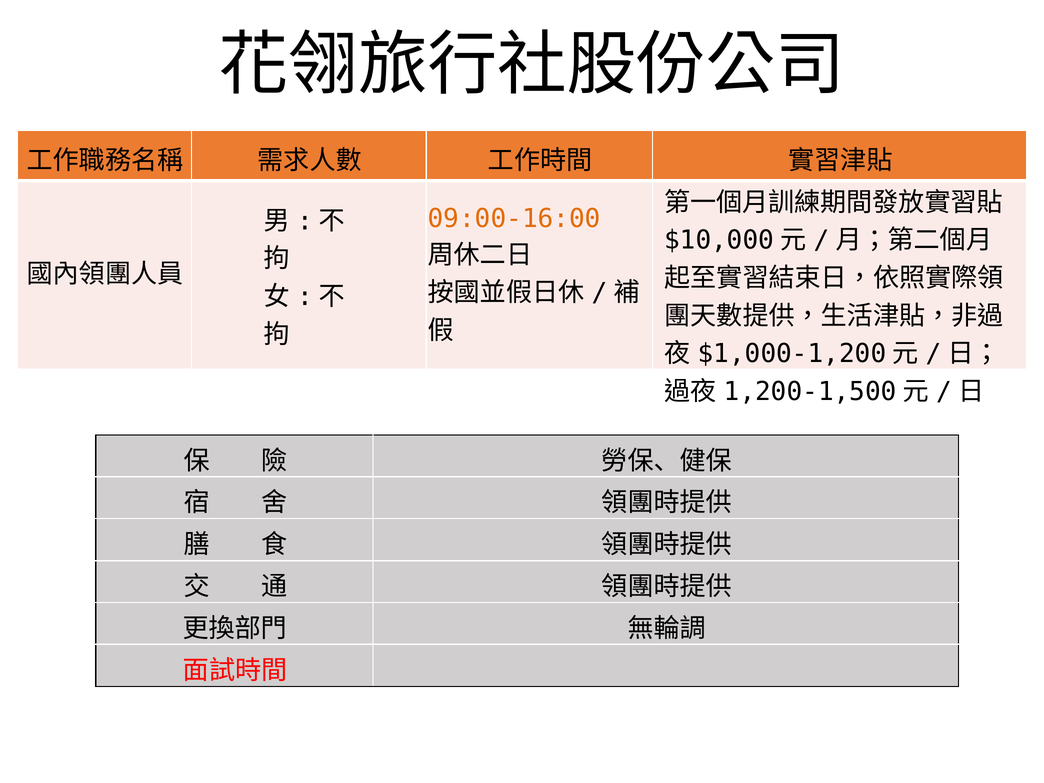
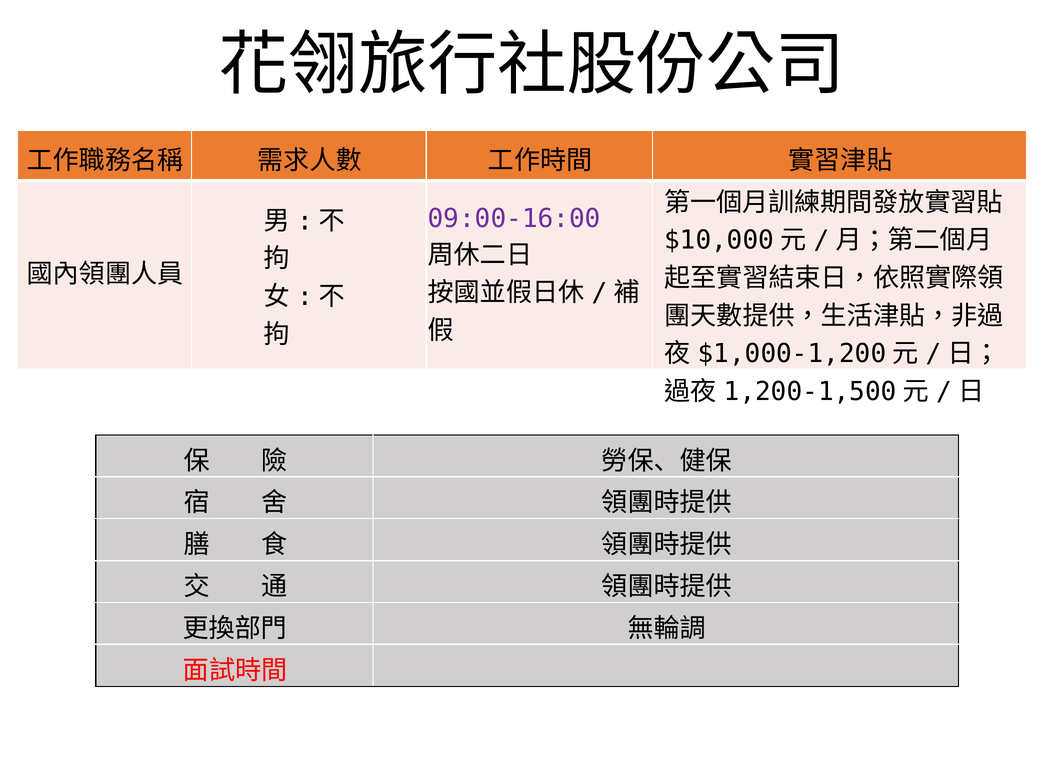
09:00-16:00 colour: orange -> purple (514, 219)
